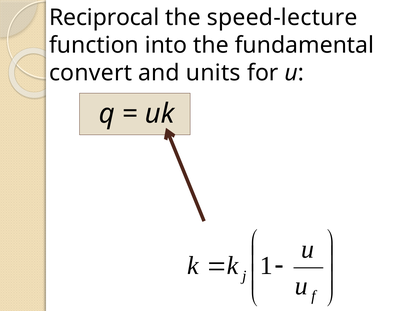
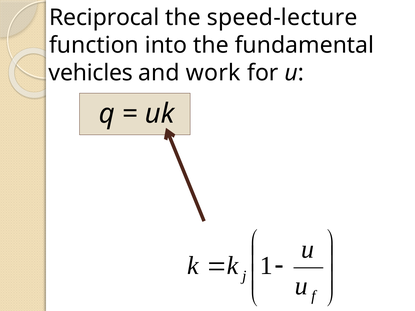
convert: convert -> vehicles (91, 73)
units: units -> work (213, 73)
